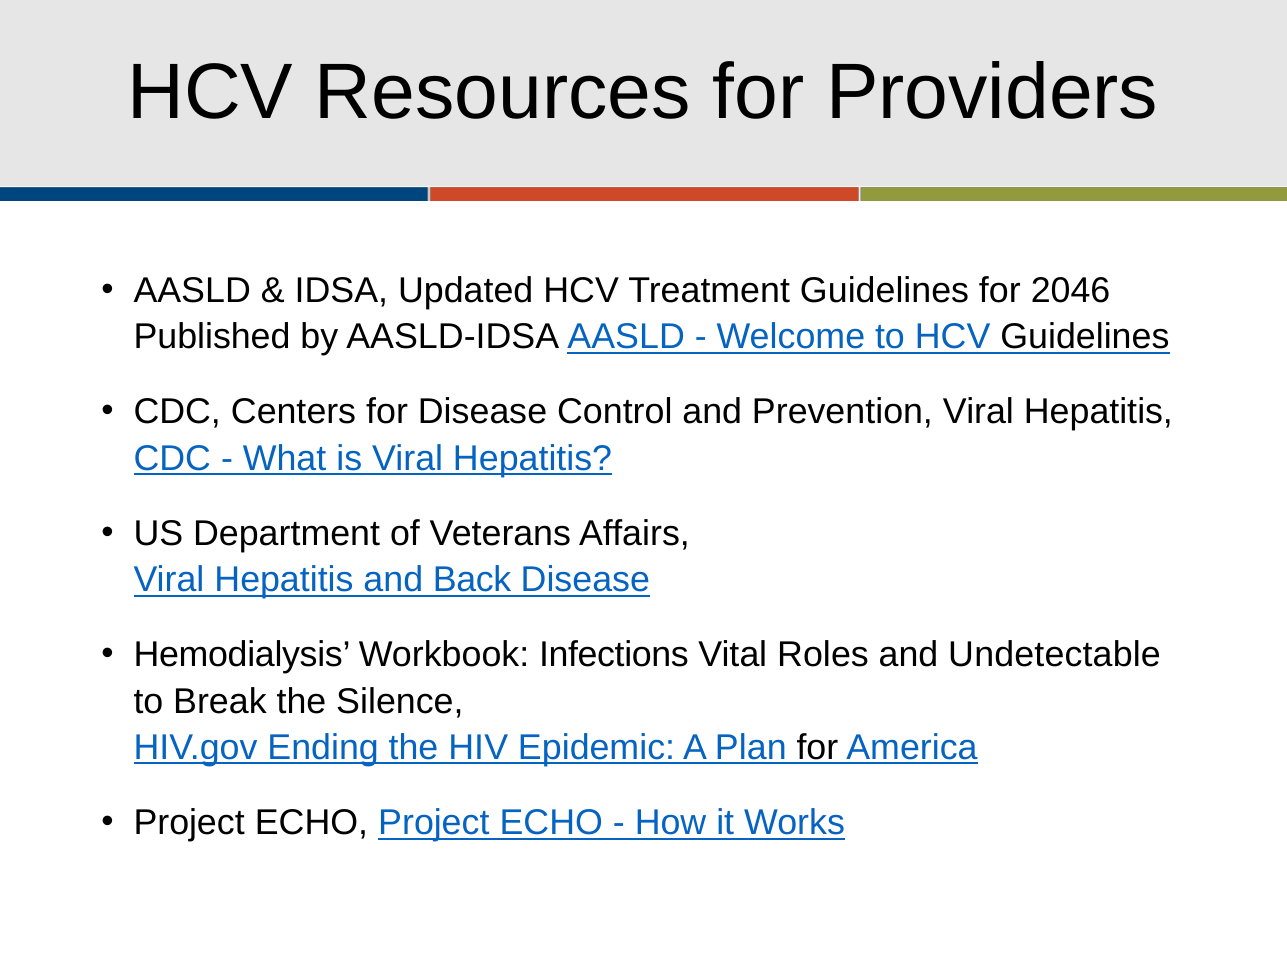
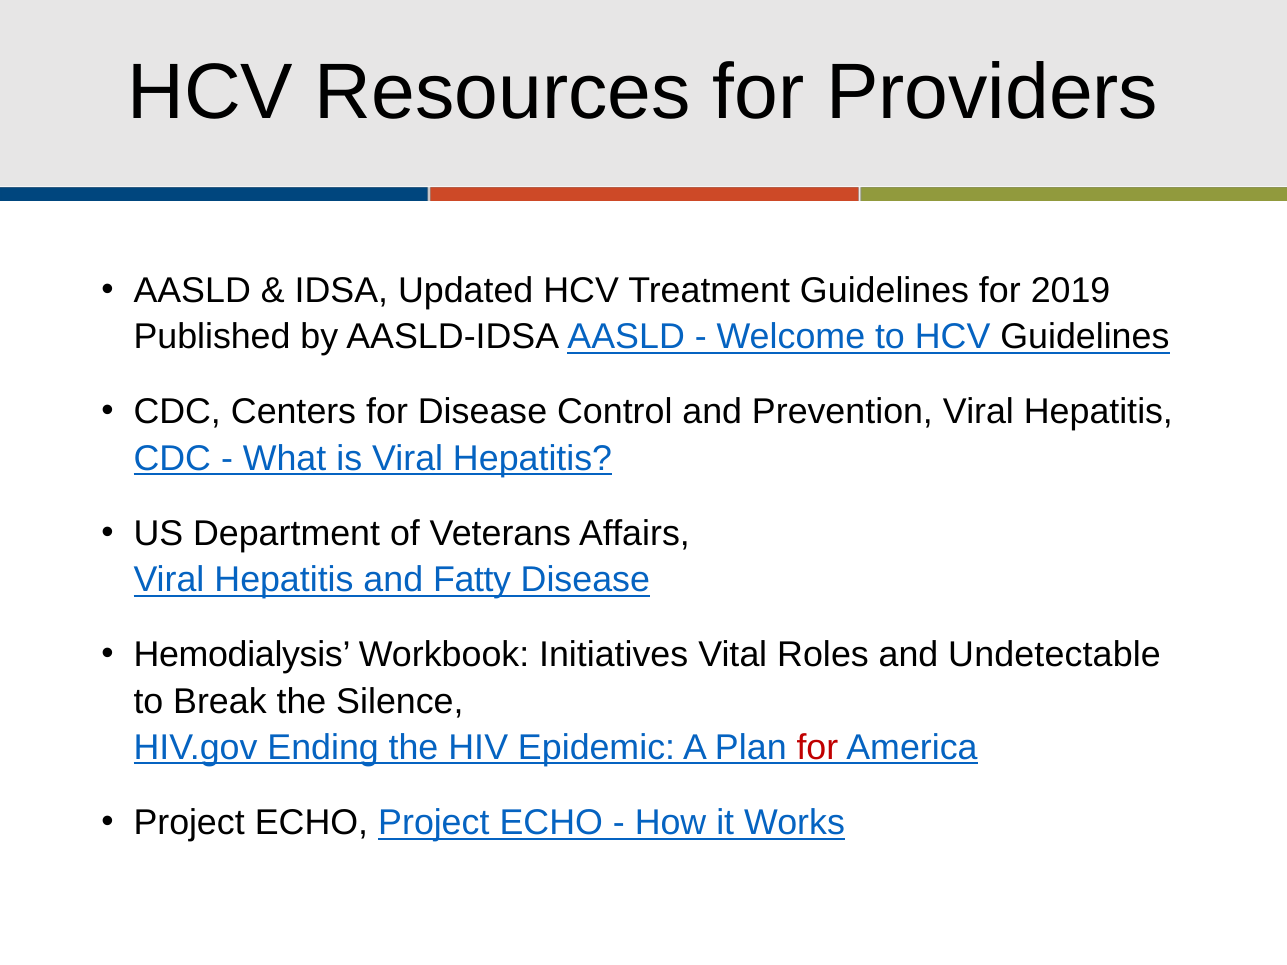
2046: 2046 -> 2019 (1071, 291)
Back: Back -> Fatty (472, 580)
Infections: Infections -> Initiatives (614, 655)
for colour: black -> red (817, 748)
